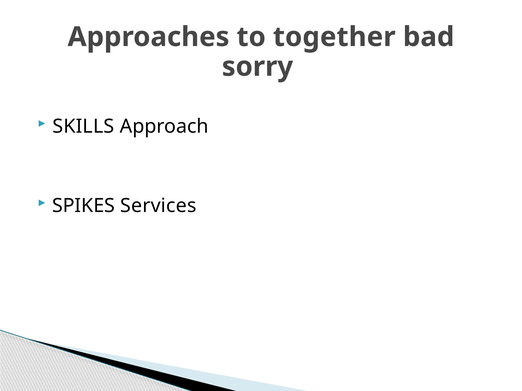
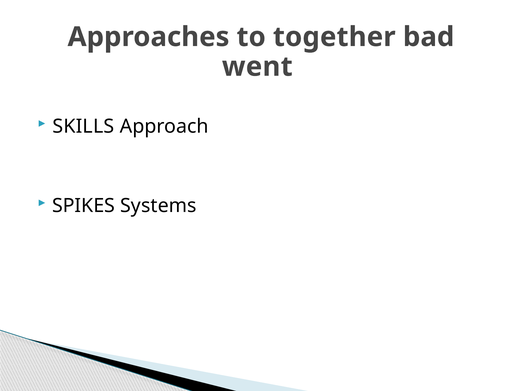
sorry: sorry -> went (257, 67)
Services: Services -> Systems (158, 206)
